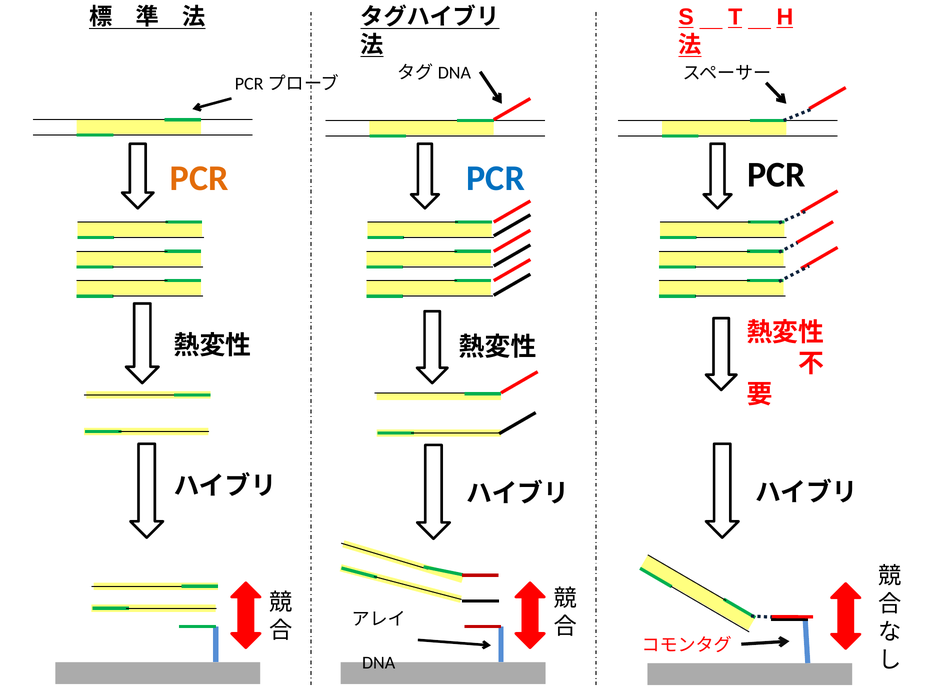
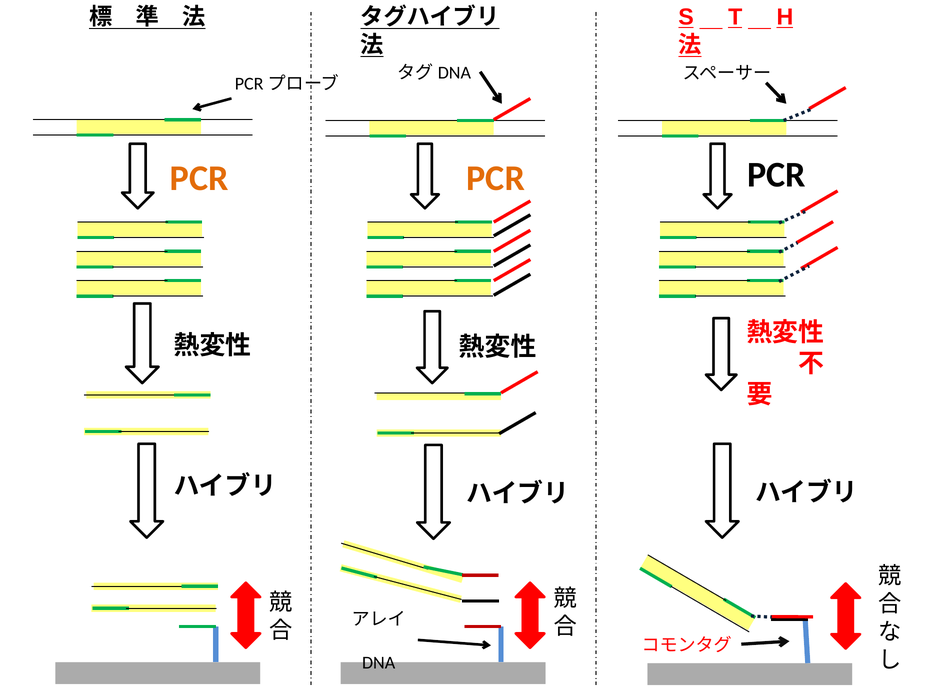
PCR colour: blue -> orange (496, 178)
